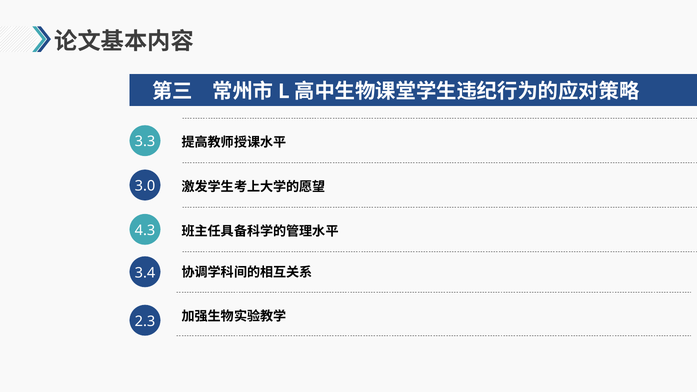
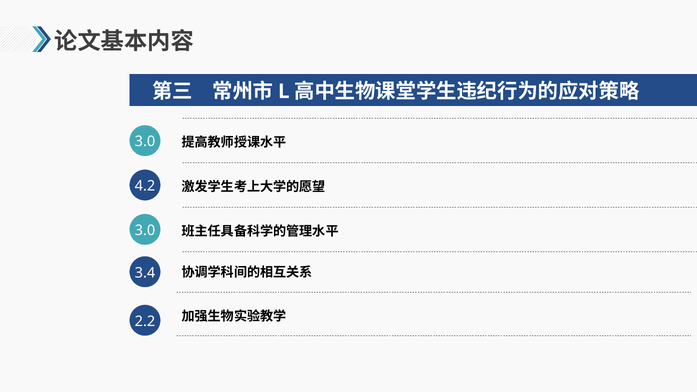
3.3: 3.3 -> 3.0 (145, 142)
3.0: 3.0 -> 4.2 (145, 186)
4.3: 4.3 -> 3.0 (145, 230)
2.3: 2.3 -> 2.2 (145, 321)
